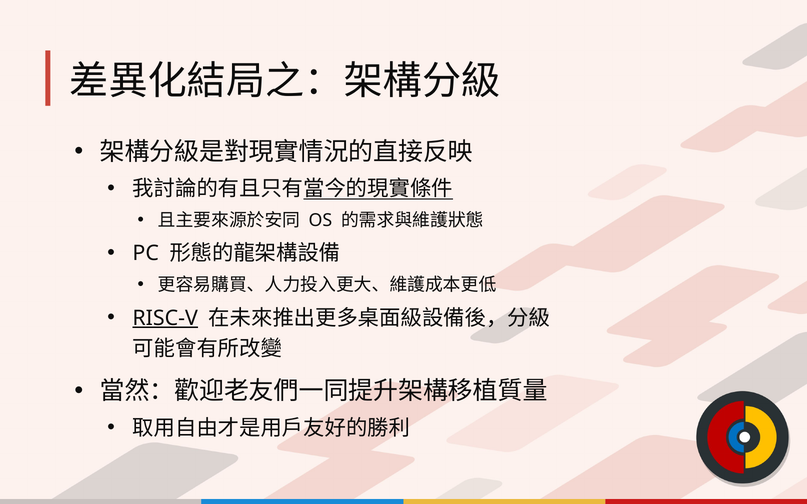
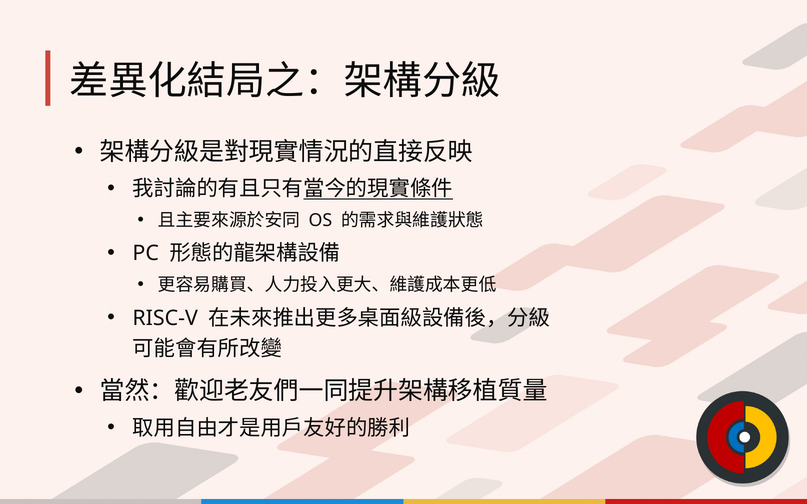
RISC-V underline: present -> none (165, 318)
